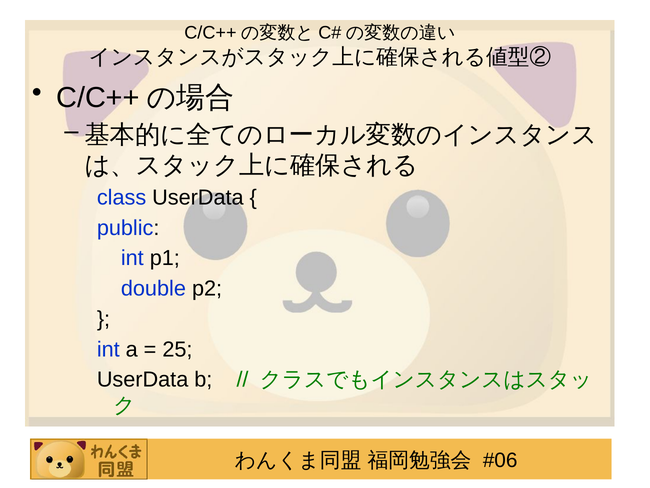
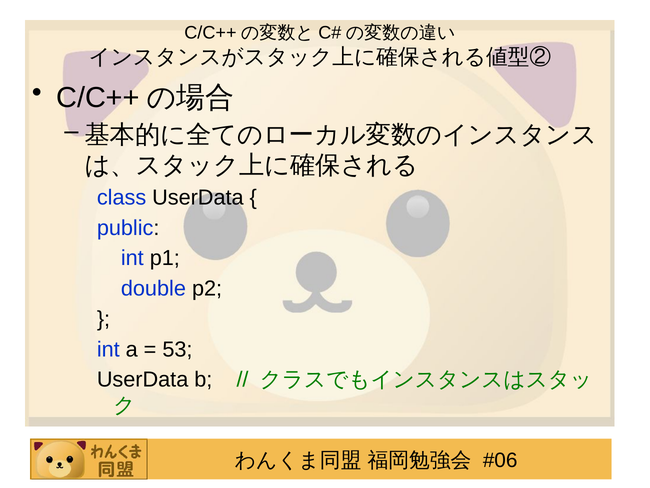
25: 25 -> 53 (177, 349)
